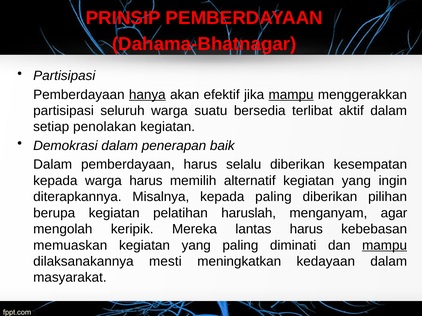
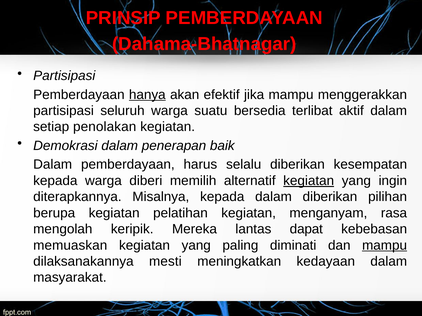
mampu underline: present -> none (291, 95)
warga harus: harus -> diberi (146, 181)
kegiatan underline: none -> present (309, 181)
kepada paling: paling -> dalam (273, 197)
pelatihan haruslah: haruslah -> kegiatan (249, 213)
agar: agar -> rasa (394, 213)
lantas harus: harus -> dapat (306, 229)
